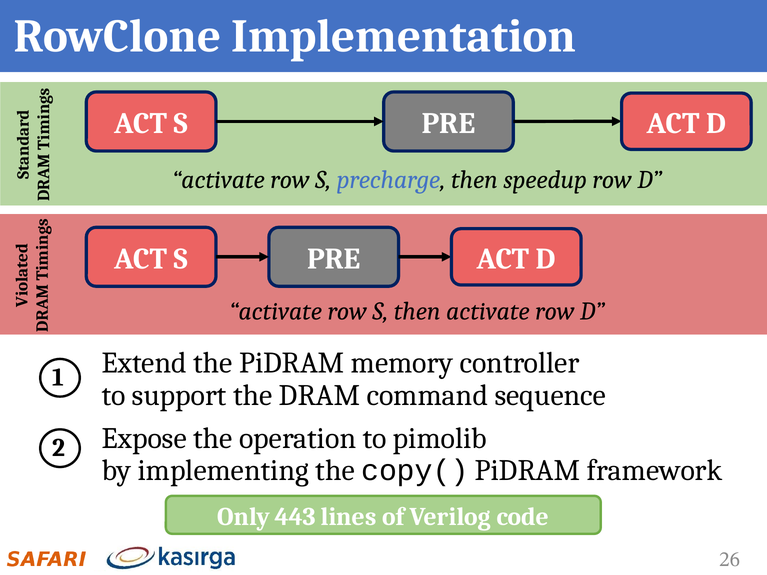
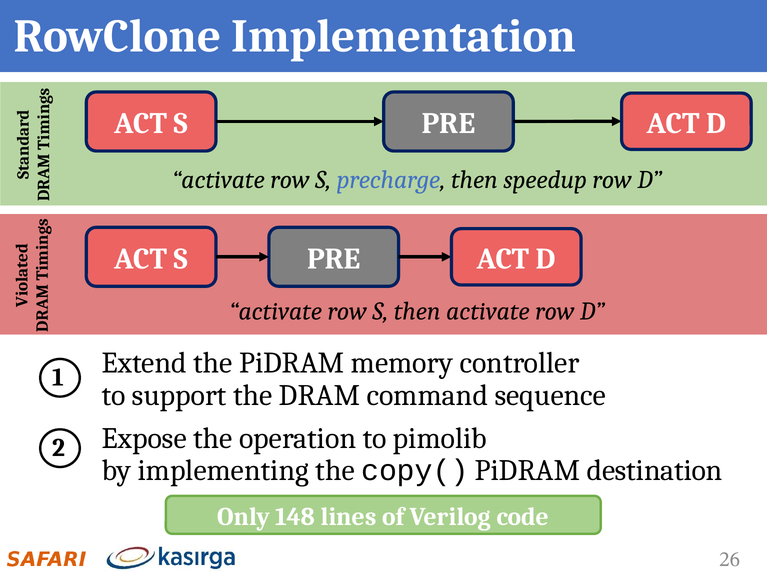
framework: framework -> destination (655, 471)
443: 443 -> 148 (295, 517)
